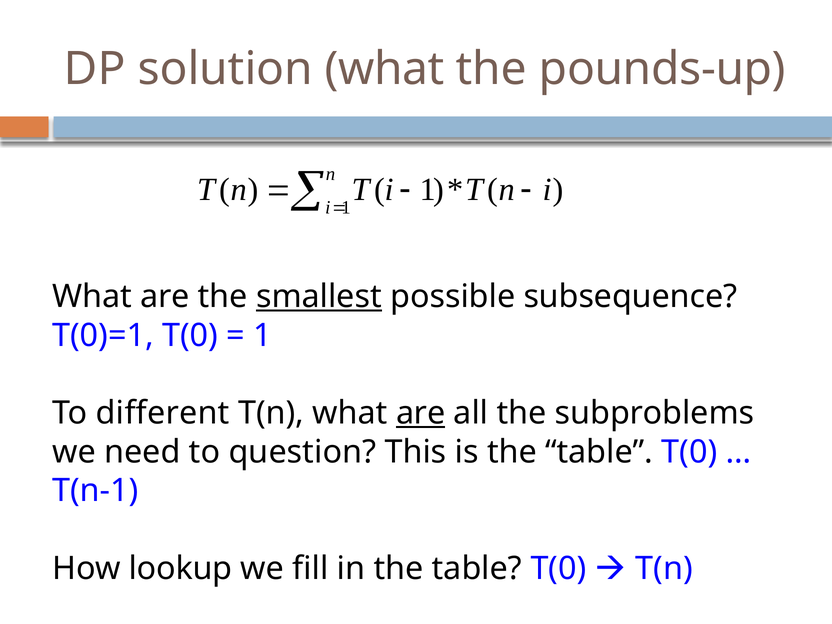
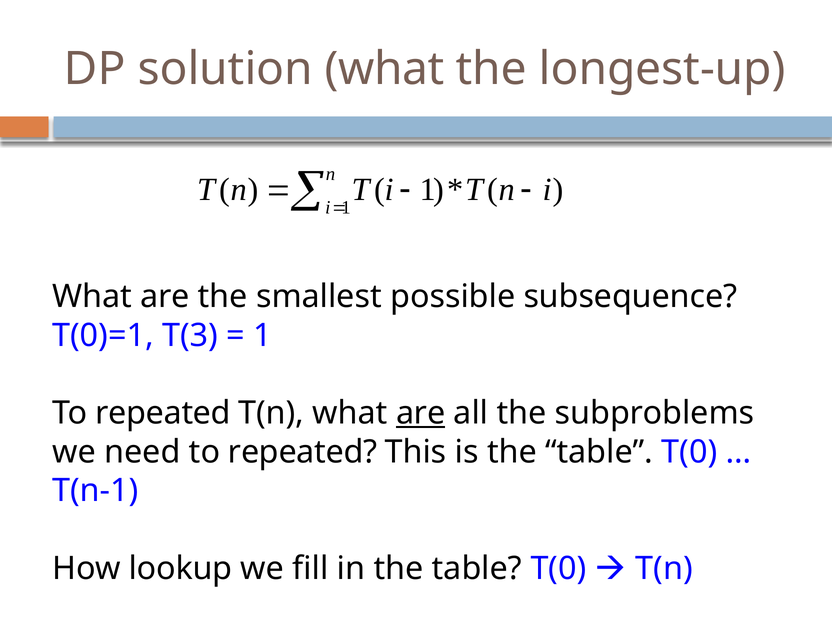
pounds-up: pounds-up -> longest-up (662, 69)
smallest underline: present -> none (319, 297)
T(0)=1 T(0: T(0 -> T(3 (190, 335)
different: different -> repeated (163, 413)
need to question: question -> repeated (303, 452)
